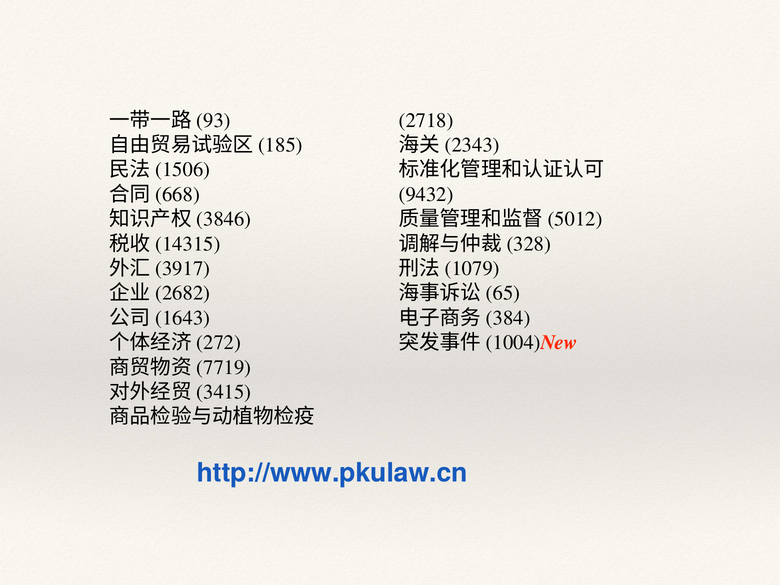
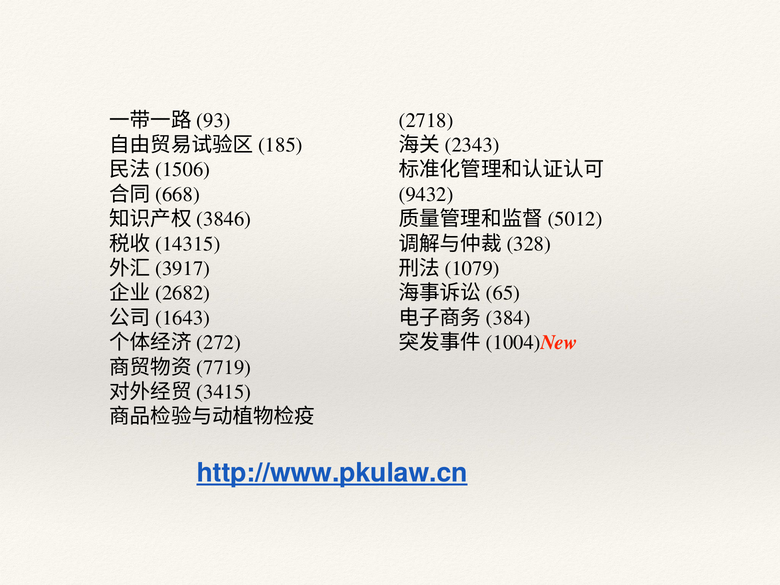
http://www.pkulaw.cn underline: none -> present (332, 473)
